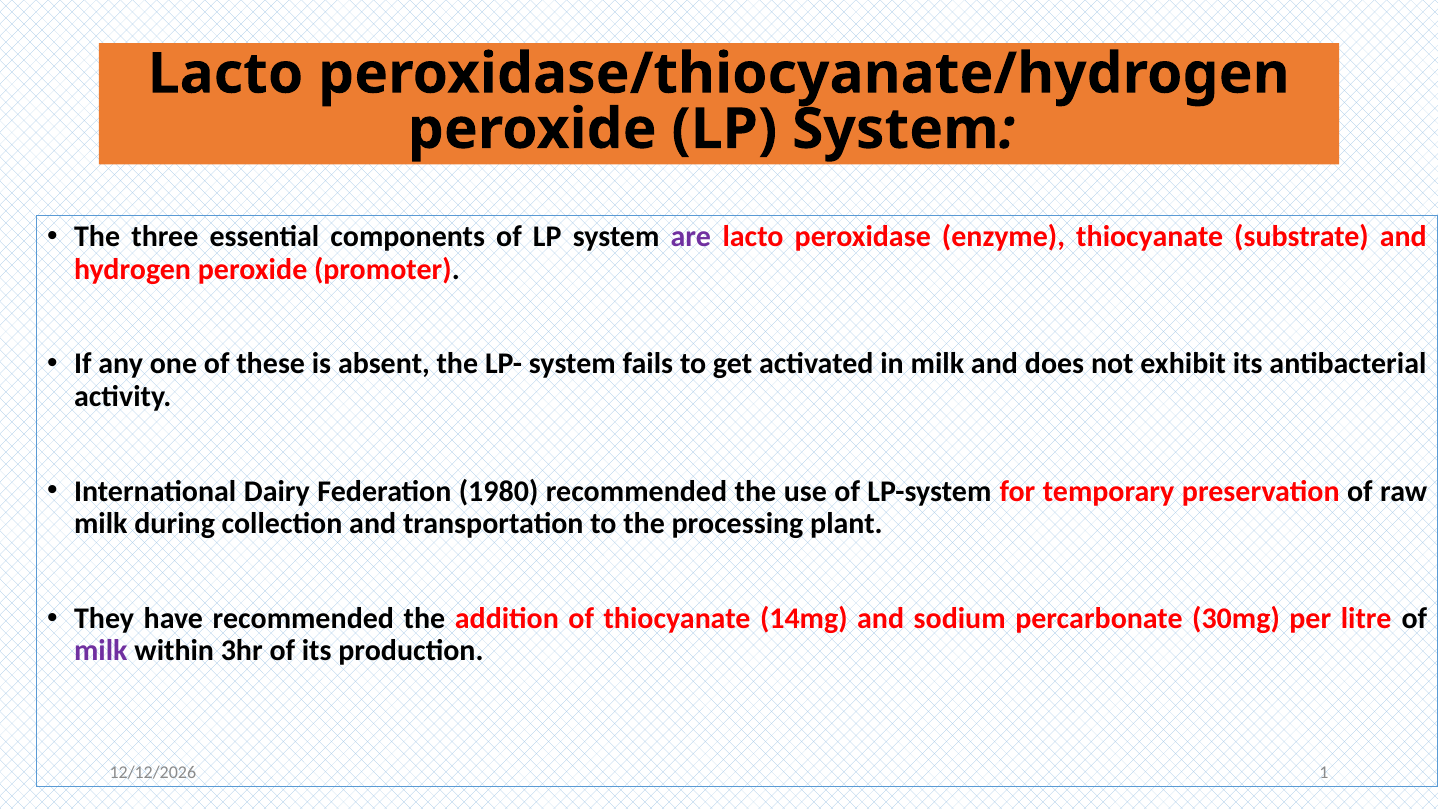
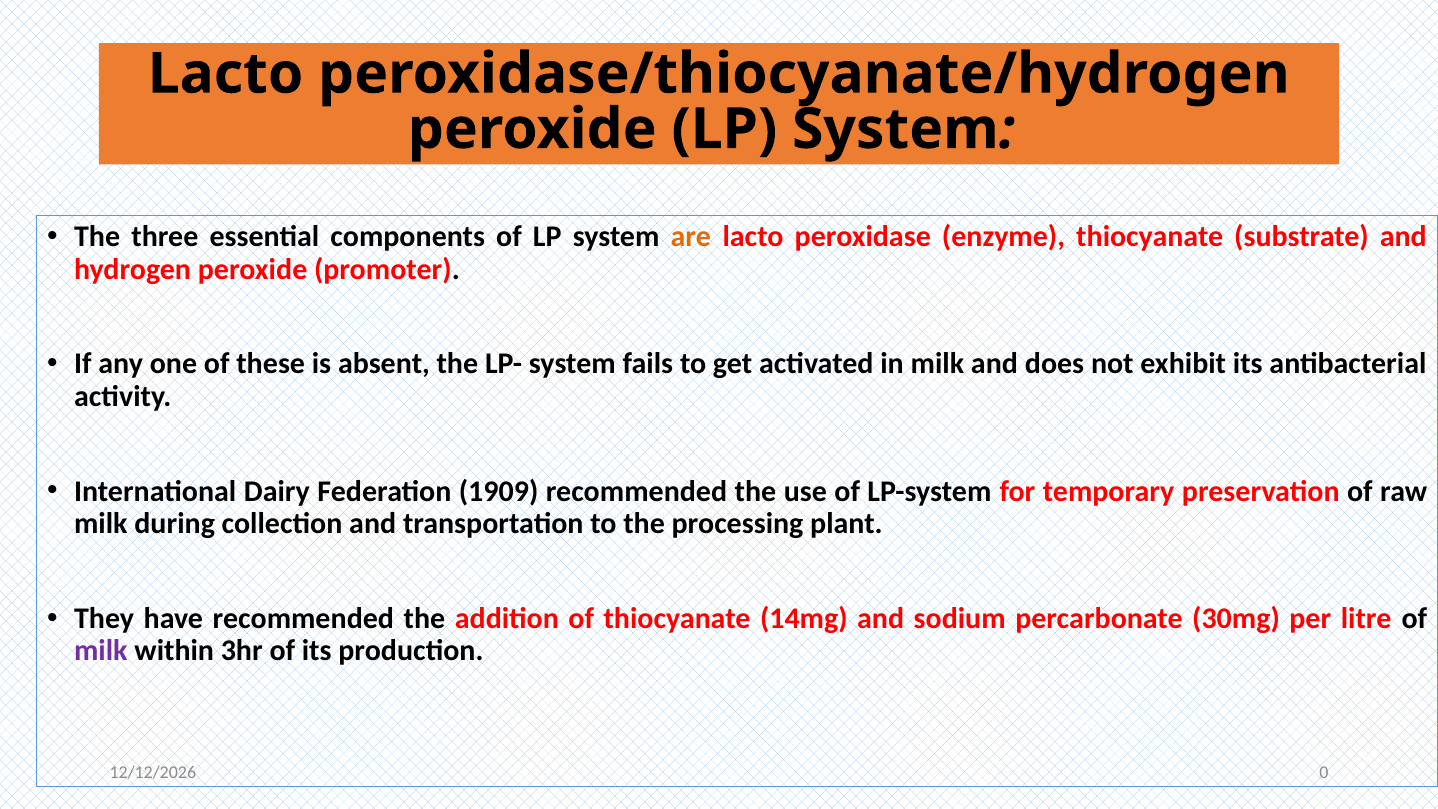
are colour: purple -> orange (691, 237)
1980: 1980 -> 1909 (499, 491)
1: 1 -> 0 (1324, 772)
